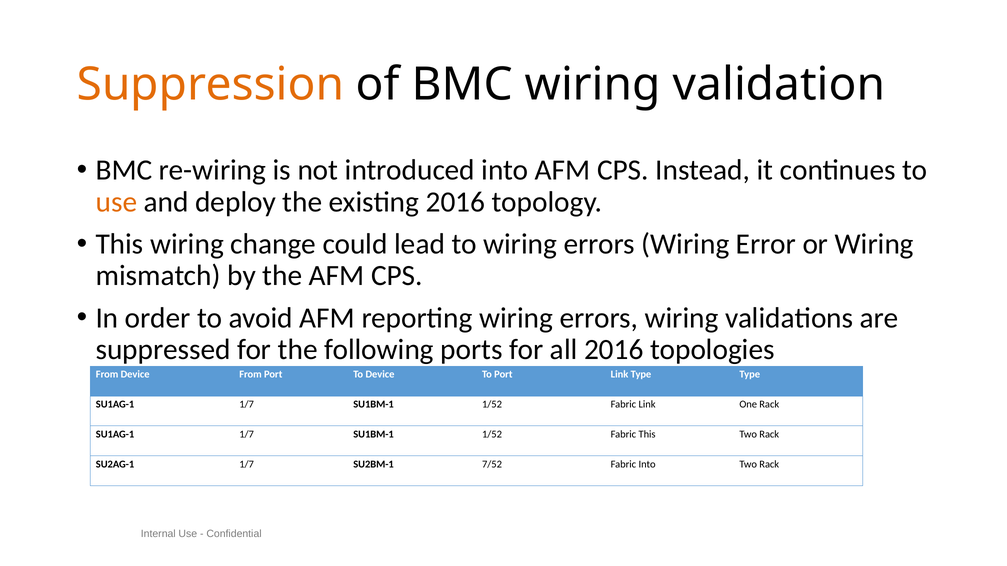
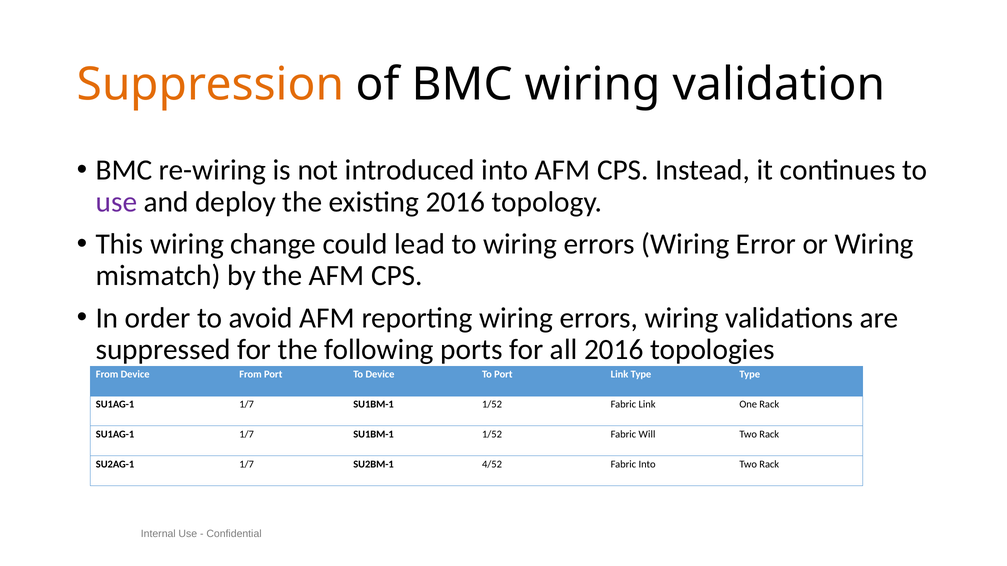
use colour: orange -> purple (116, 202)
Fabric This: This -> Will (647, 435)
7/52: 7/52 -> 4/52 (492, 465)
